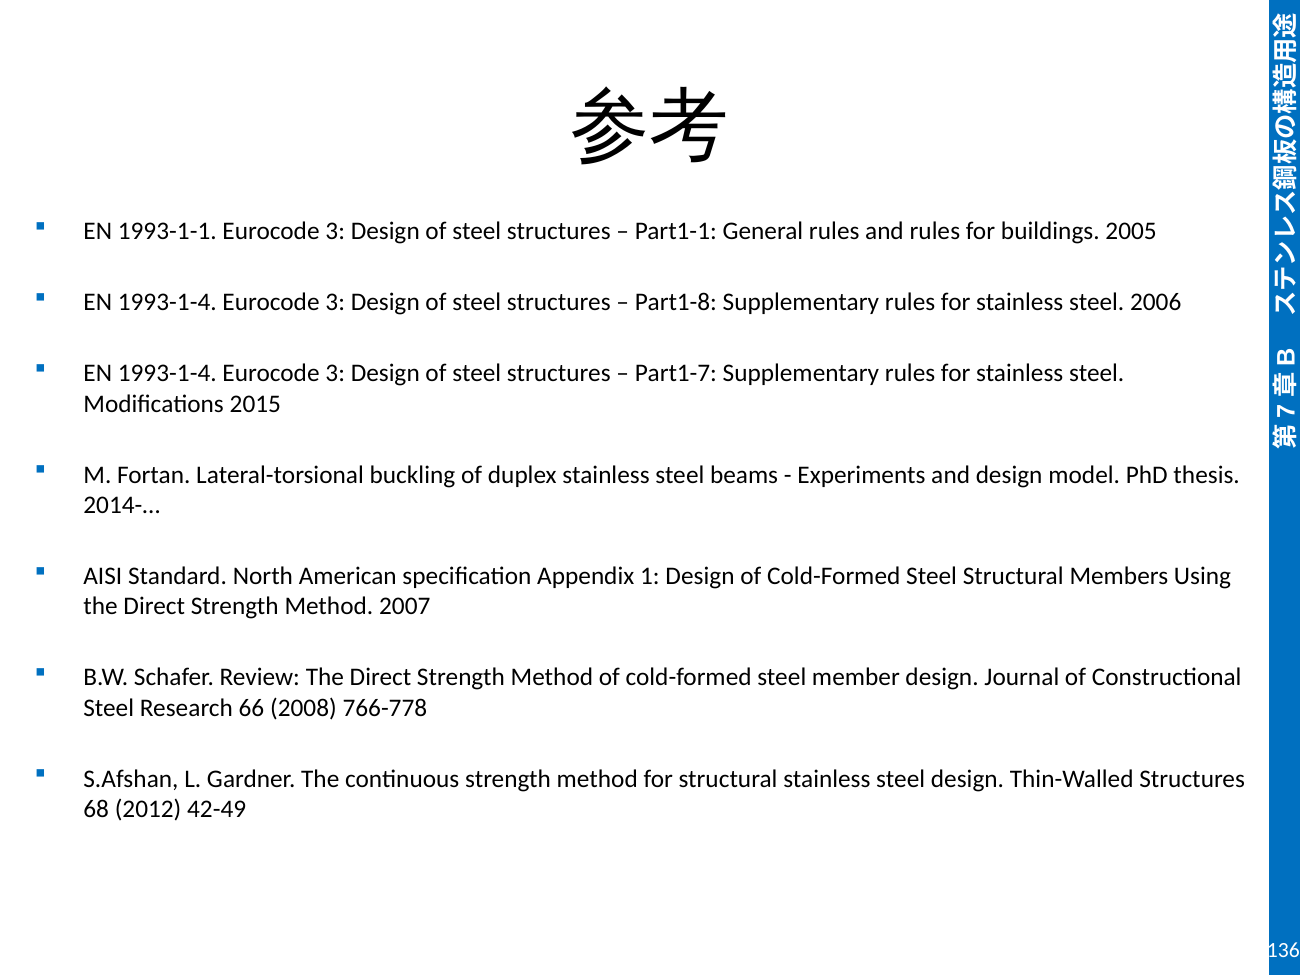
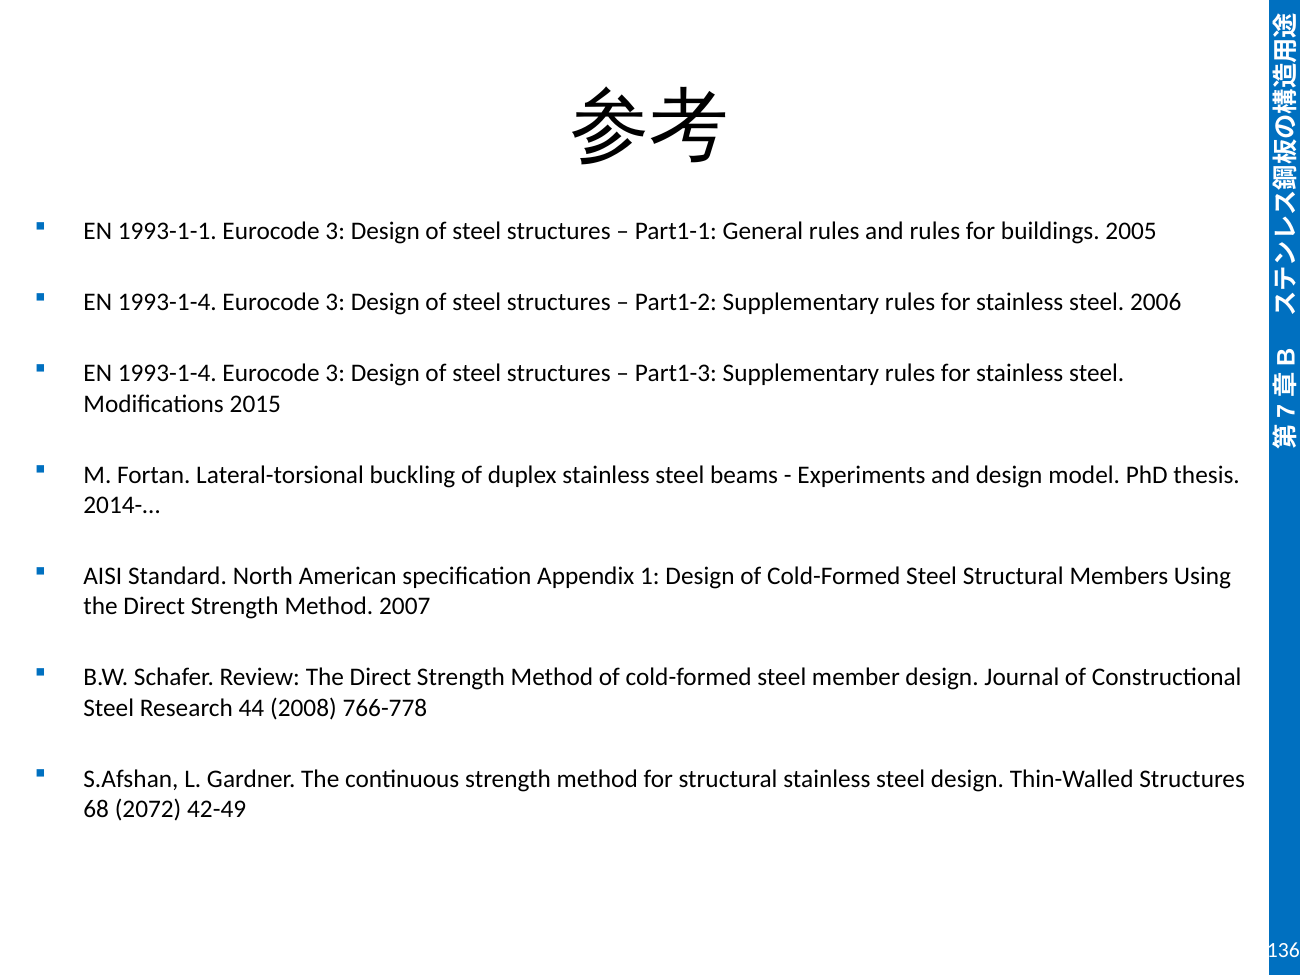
Part1-8: Part1-8 -> Part1-2 (676, 302)
Part1-7: Part1-7 -> Part1-3 (676, 373)
66: 66 -> 44 (251, 708)
2012: 2012 -> 2072 (148, 809)
